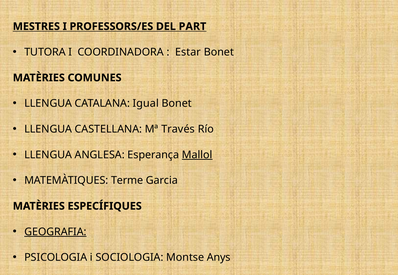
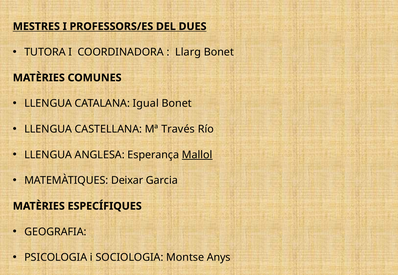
PART: PART -> DUES (193, 26)
Estar: Estar -> Llarg (188, 52)
Terme: Terme -> Deixar (127, 181)
GEOGRAFIA underline: present -> none (55, 232)
